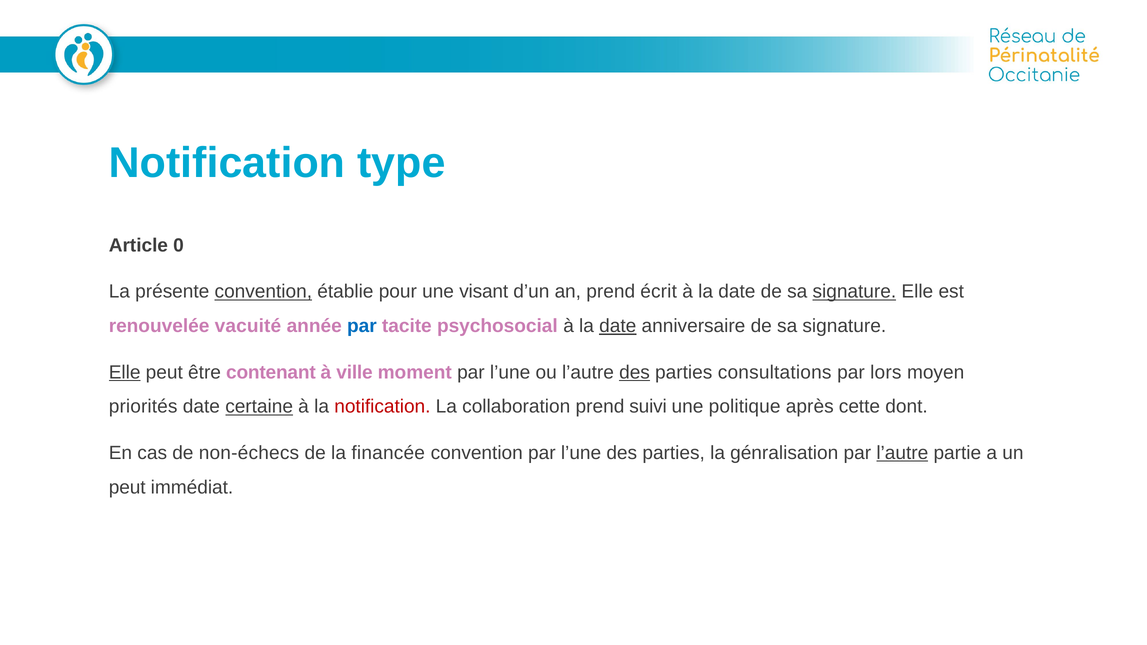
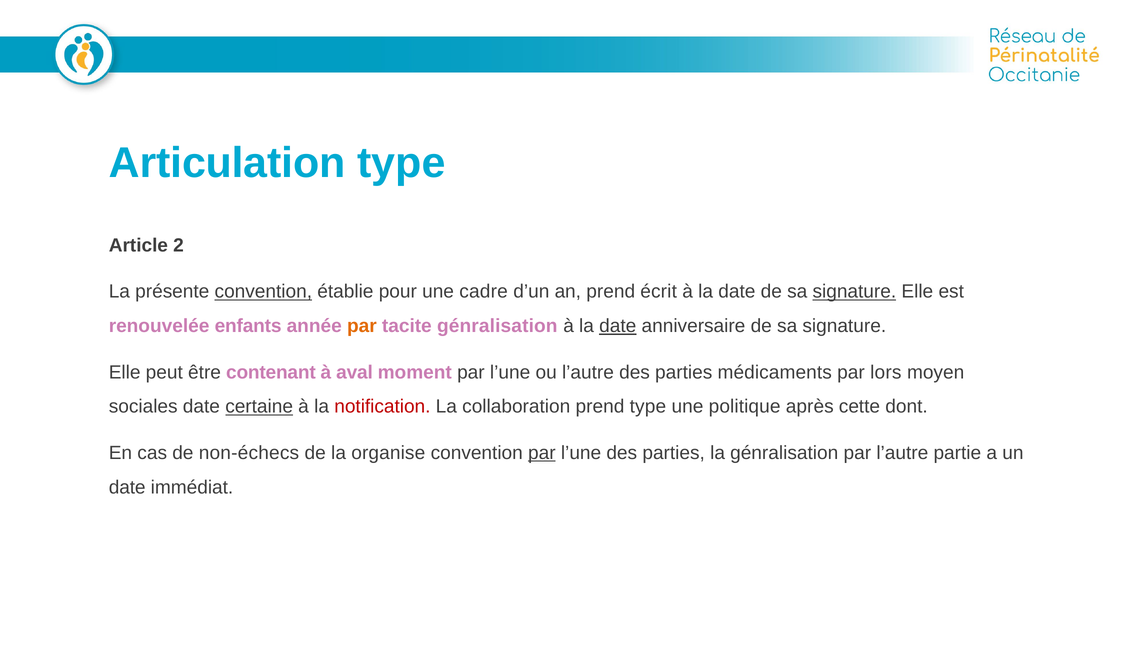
Notification: Notification -> Articulation (227, 163)
0: 0 -> 2 (179, 245)
visant: visant -> cadre (484, 292)
vacuité: vacuité -> enfants (248, 326)
par colour: blue -> orange (362, 326)
tacite psychosocial: psychosocial -> génralisation (497, 326)
Elle underline: present -> none (125, 372)
ville: ville -> aval (355, 372)
des underline: present -> none (635, 372)
consultations: consultations -> médicaments (775, 372)
priorités: priorités -> sociales (143, 407)
prend suivi: suivi -> type (648, 407)
financée: financée -> organise (388, 453)
par underline: none -> present (542, 453)
l’autre underline: present -> none (902, 453)
peut: peut -> date (127, 487)
